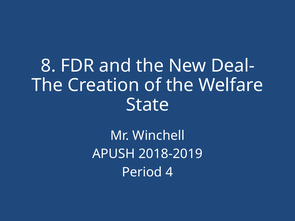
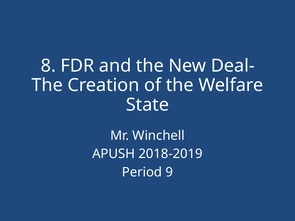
4: 4 -> 9 (169, 172)
